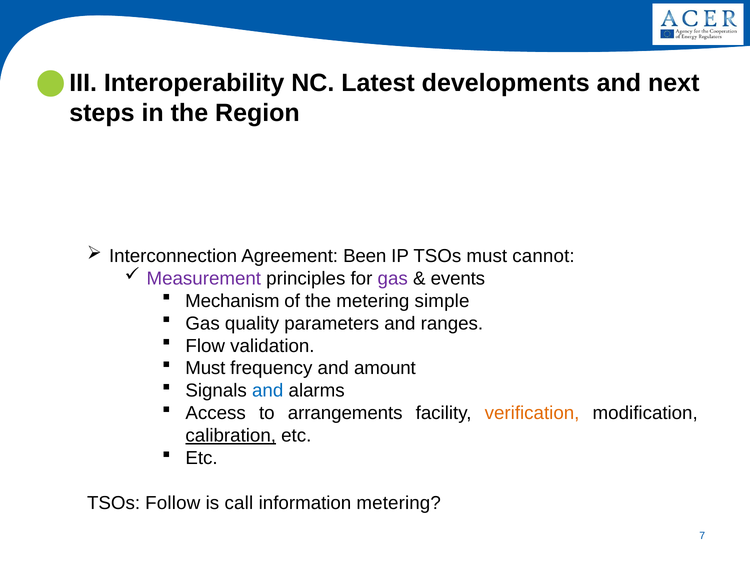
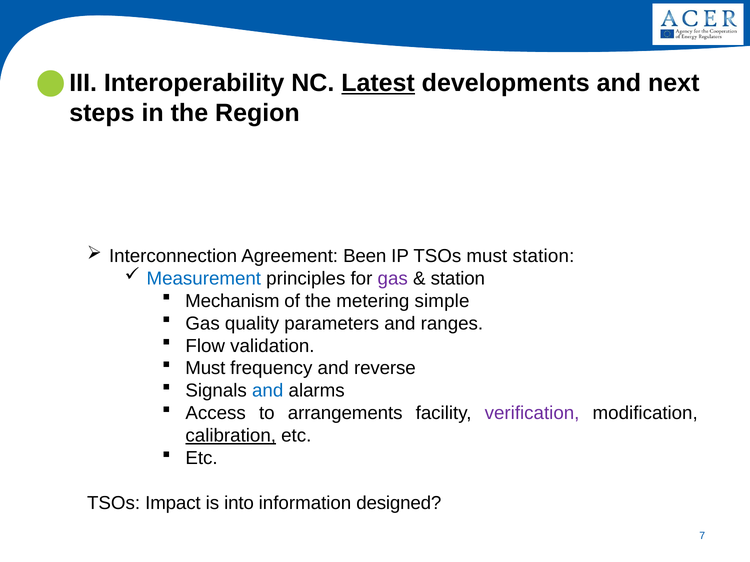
Latest underline: none -> present (378, 83)
must cannot: cannot -> station (543, 256)
Measurement colour: purple -> blue (204, 279)
events: events -> station (458, 279)
amount: amount -> reverse (385, 369)
verification colour: orange -> purple (532, 414)
Follow: Follow -> Impact (173, 504)
call: call -> into (239, 504)
information metering: metering -> designed (399, 504)
